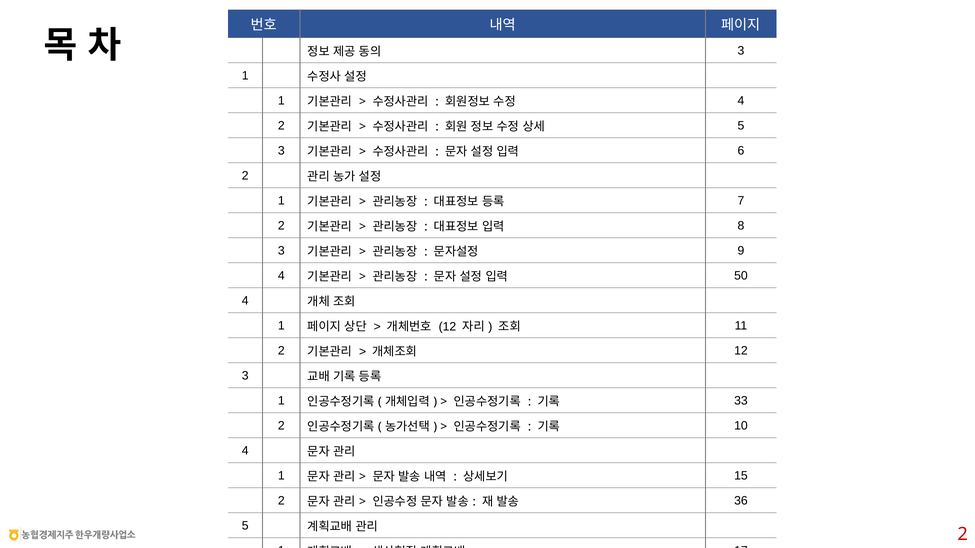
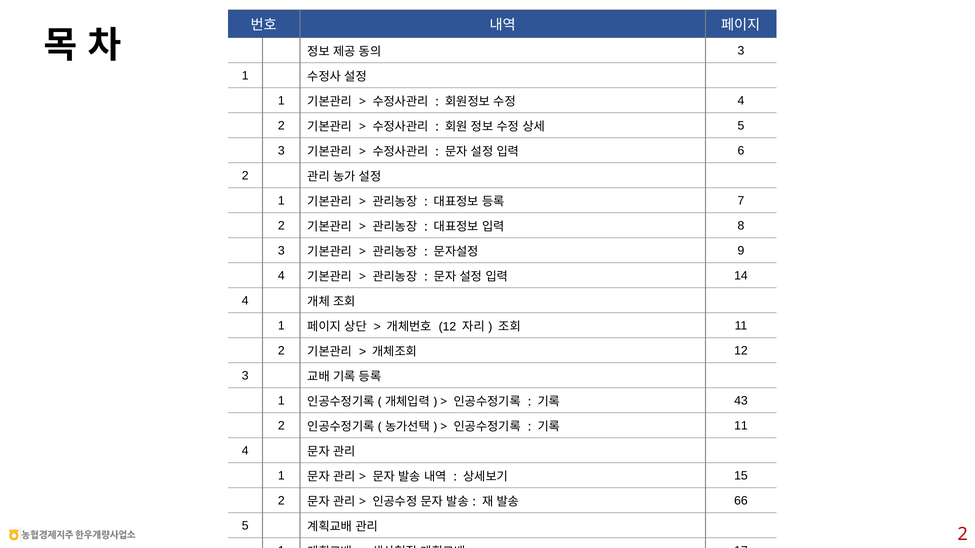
50: 50 -> 14 (741, 276)
33: 33 -> 43 (741, 401)
10: 10 -> 11 (741, 426)
36: 36 -> 66 (741, 501)
